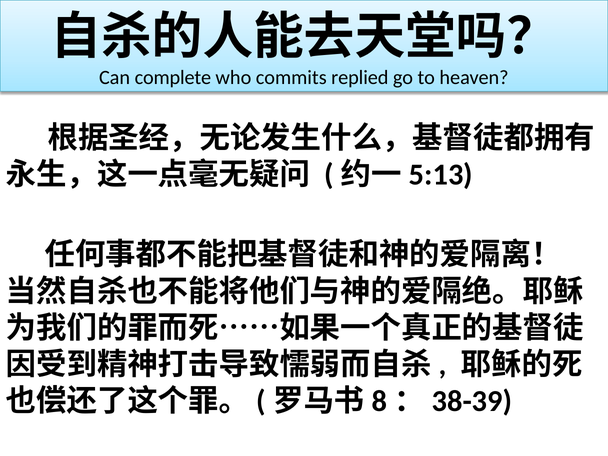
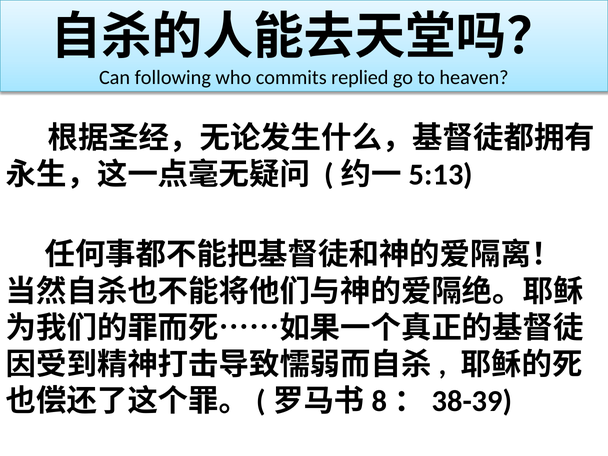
complete: complete -> following (173, 77)
